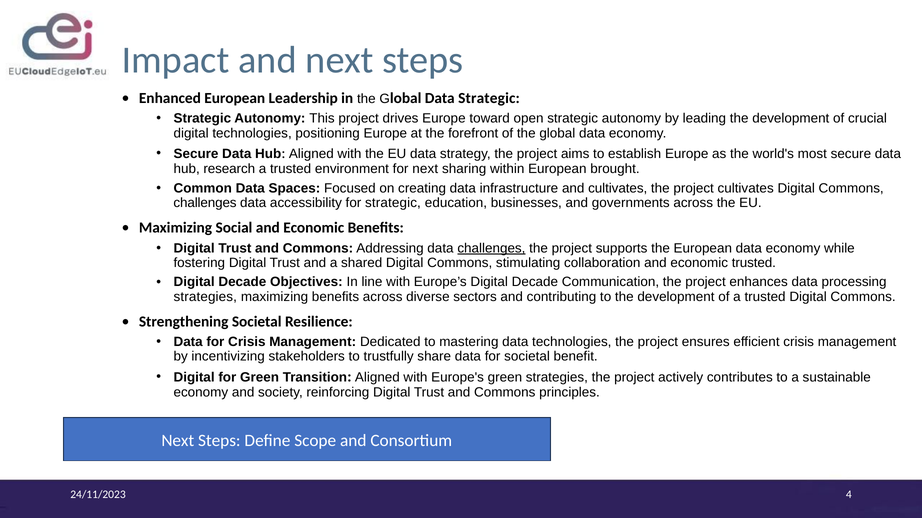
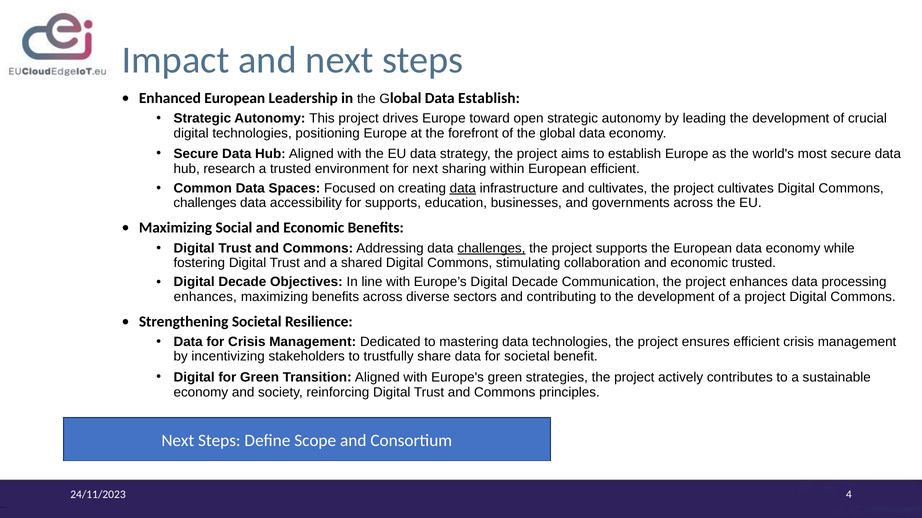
Data Strategic: Strategic -> Establish (489, 98)
European brought: brought -> efficient (615, 169)
data underline: none -> present (463, 188)
for strategic: strategic -> supports (393, 203)
strategies: strategies -> enhances (205, 297)
of a trusted: trusted -> project (765, 297)
